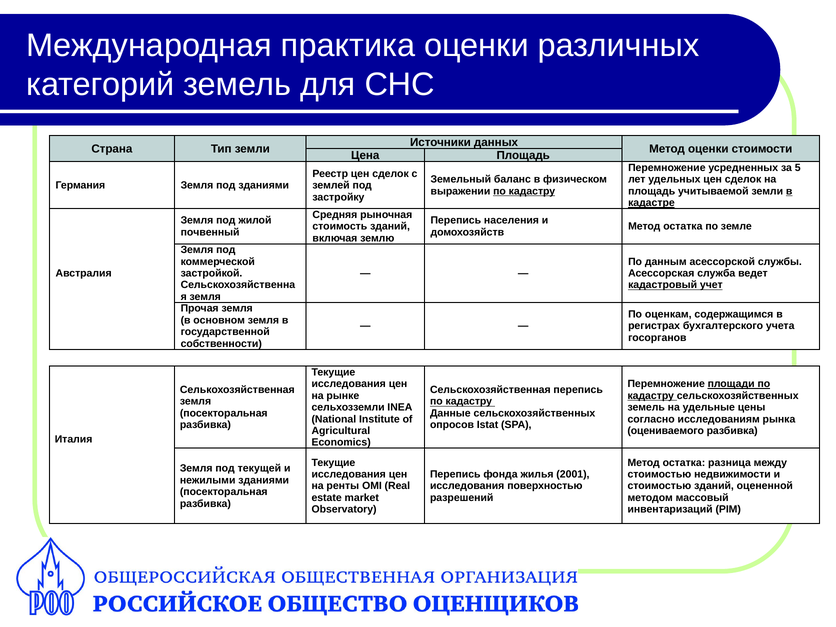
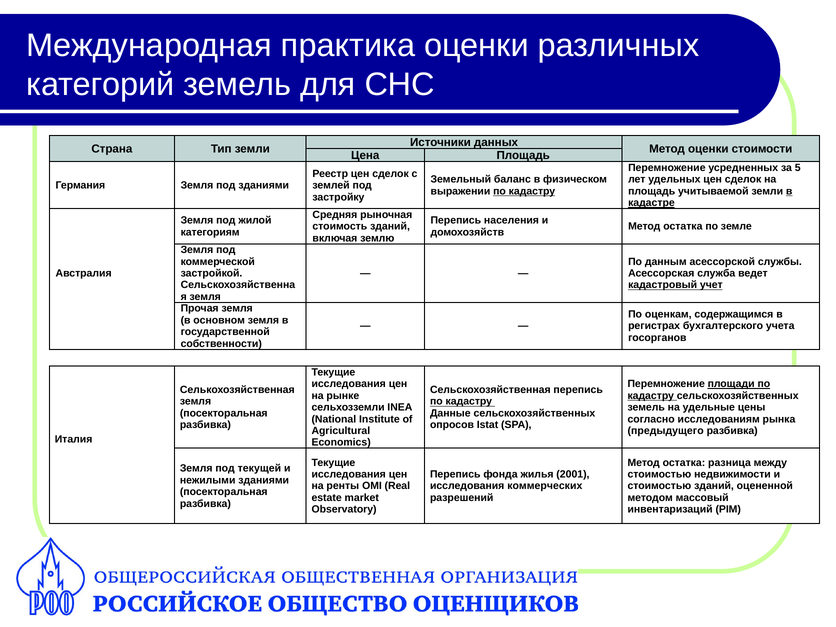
почвенный: почвенный -> категориям (210, 232)
оцениваемого: оцениваемого -> предыдущего (666, 431)
поверхностью: поверхностью -> коммерческих (545, 486)
